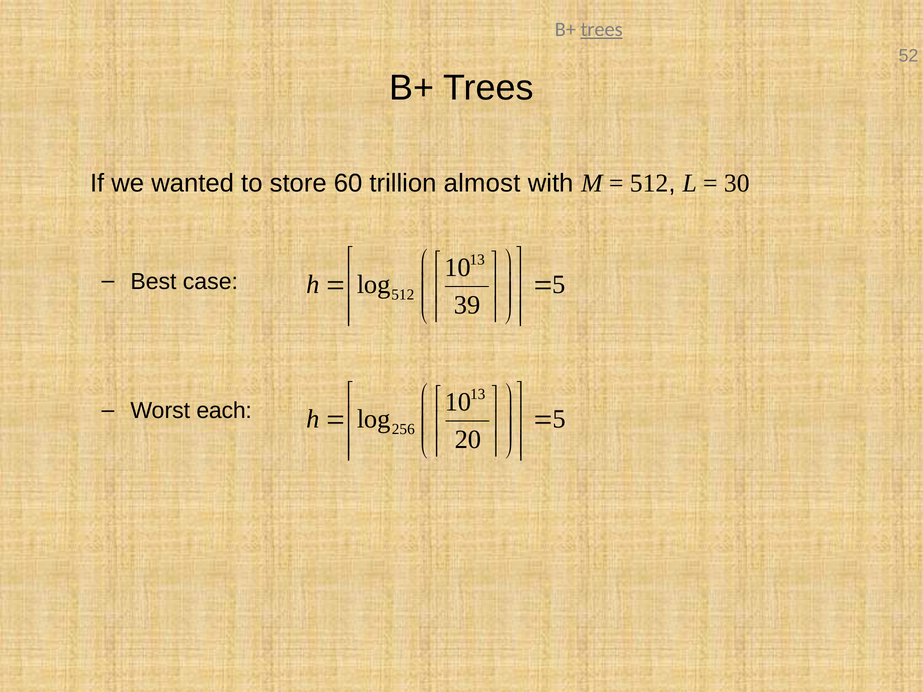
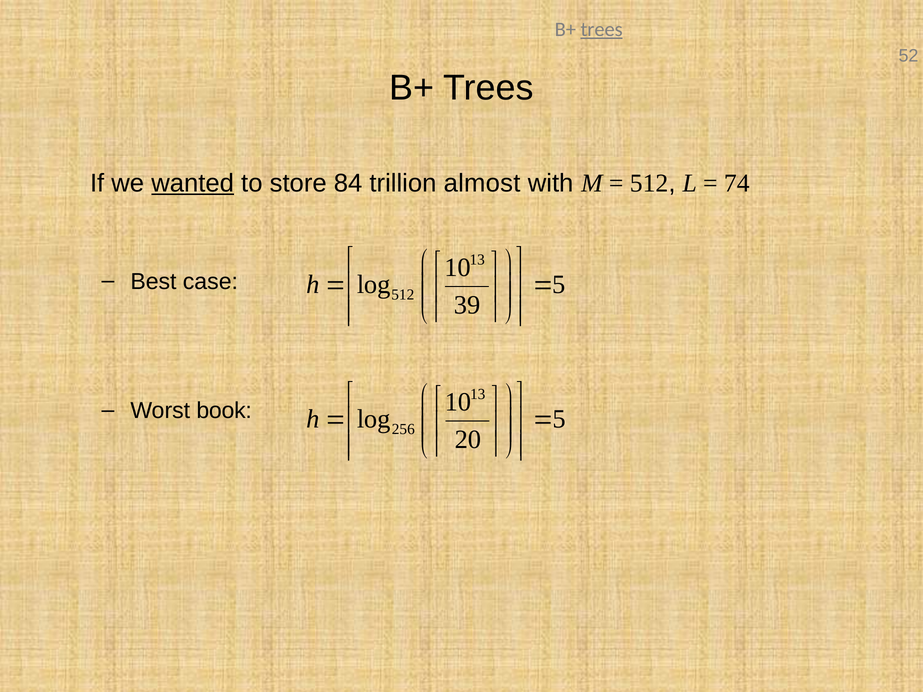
wanted underline: none -> present (193, 183)
60: 60 -> 84 (348, 183)
30: 30 -> 74 (737, 183)
each: each -> book (224, 411)
